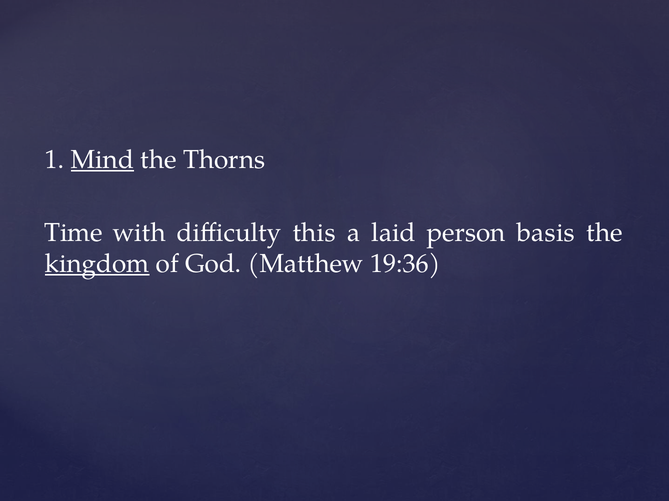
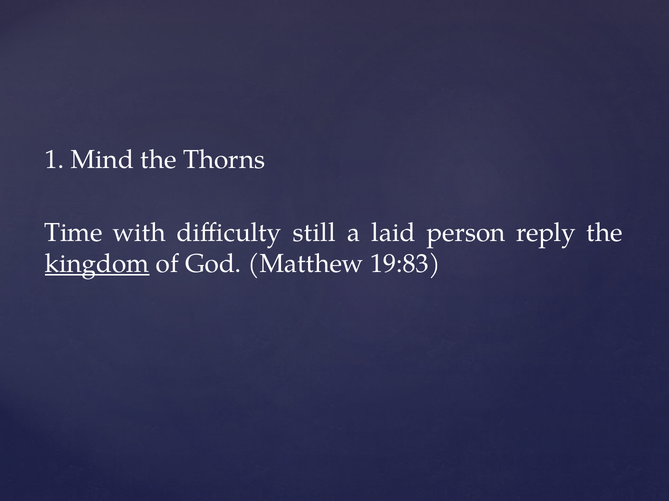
Mind underline: present -> none (102, 160)
this: this -> still (314, 233)
basis: basis -> reply (546, 233)
19:36: 19:36 -> 19:83 (405, 264)
